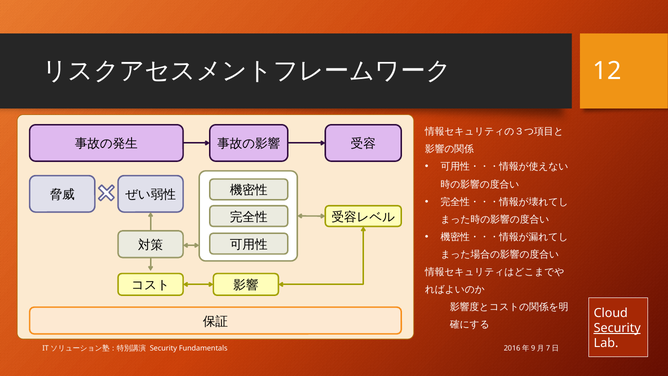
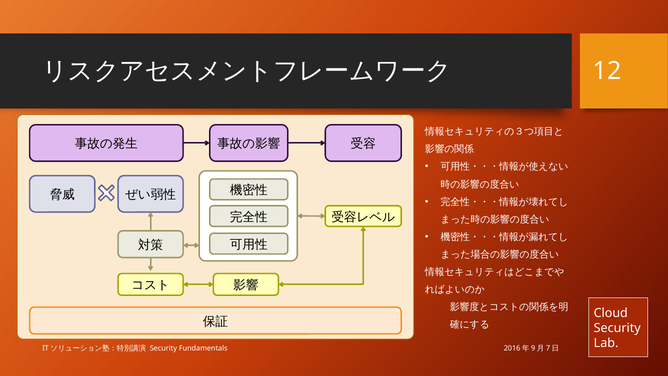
Security underline: present -> none (617, 328)
